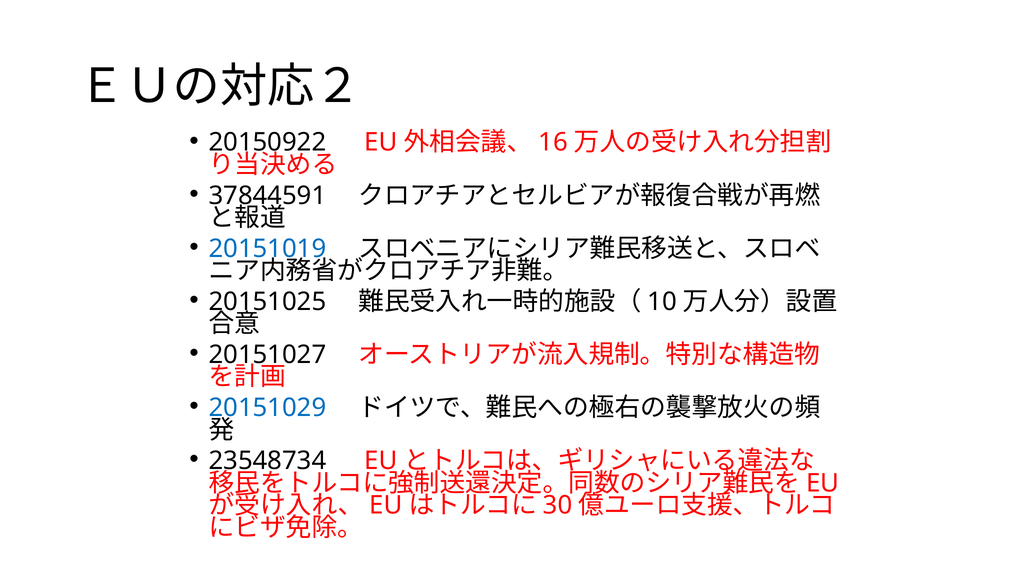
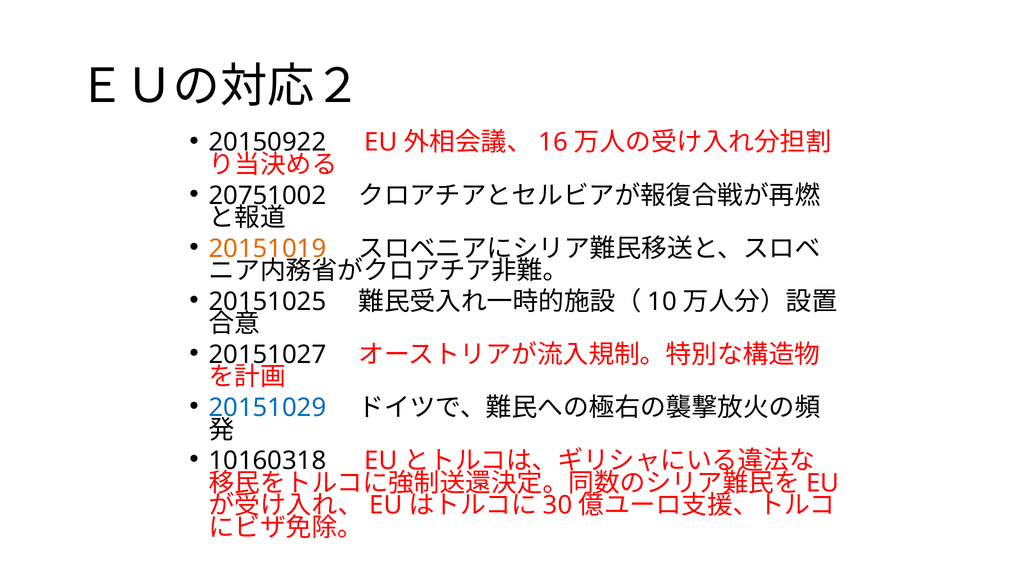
37844591: 37844591 -> 20751002 (267, 195)
20151019 colour: blue -> orange (267, 249)
23548734: 23548734 -> 10160318 (267, 461)
